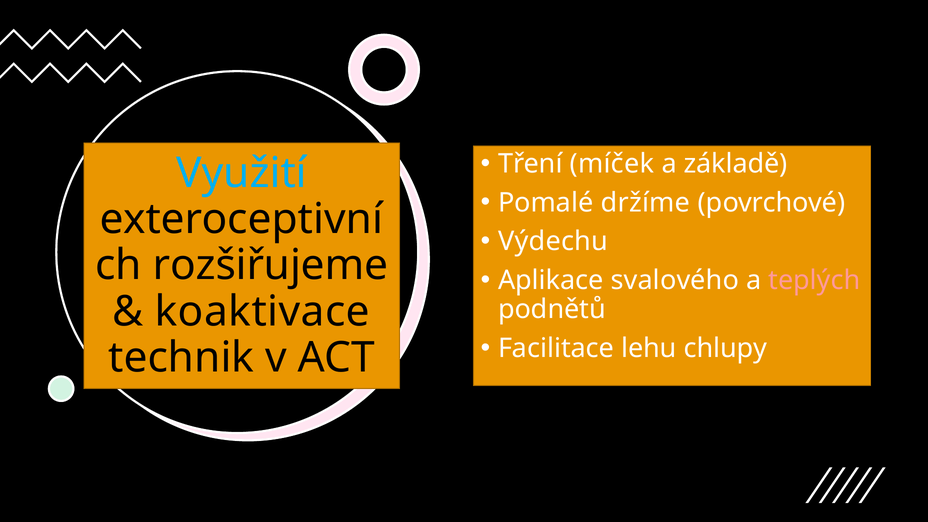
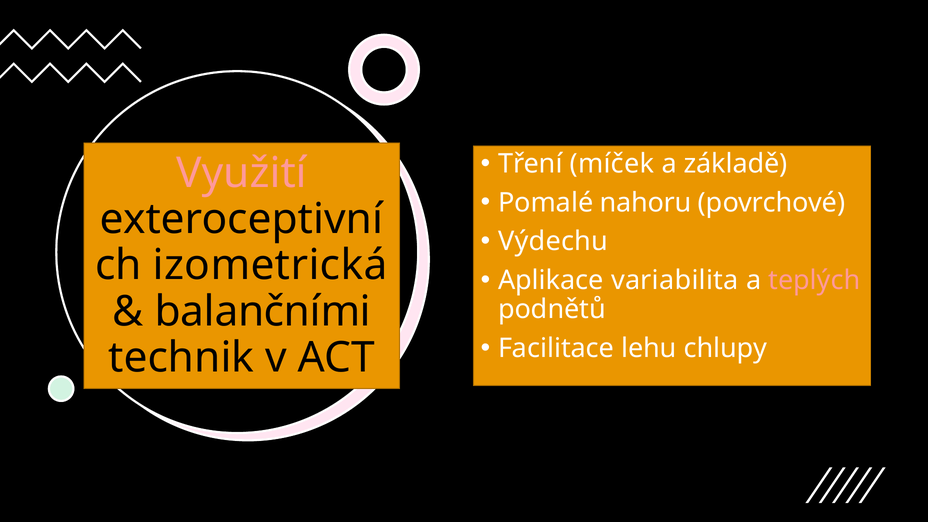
Využití colour: light blue -> pink (242, 173)
držíme: držíme -> nahoru (646, 203)
rozšiřujeme: rozšiřujeme -> izometrická (270, 265)
svalového: svalového -> variabilita (675, 280)
koaktivace: koaktivace -> balančními (263, 311)
